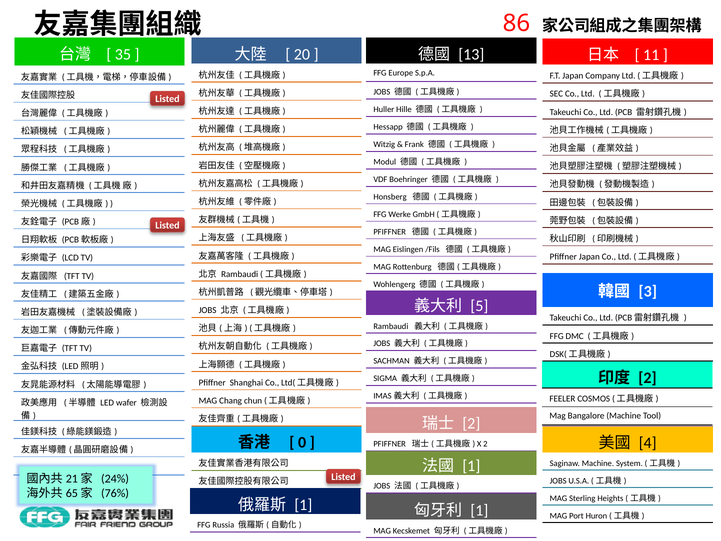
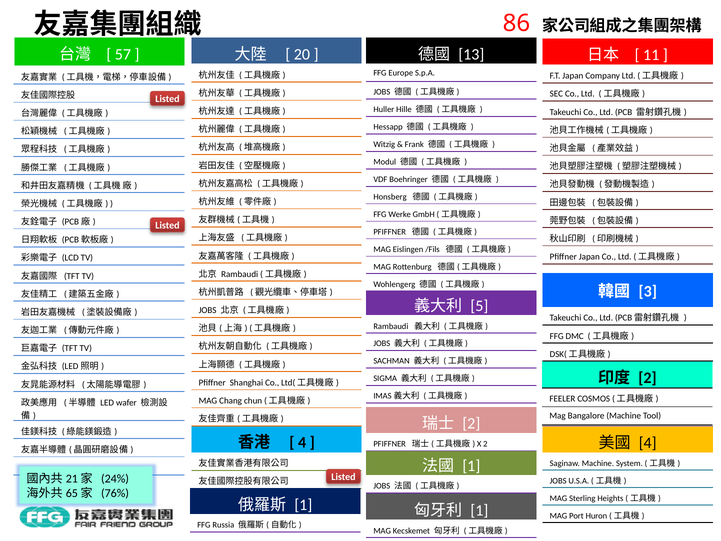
35: 35 -> 57 (123, 54)
0: 0 -> 4 (302, 442)
